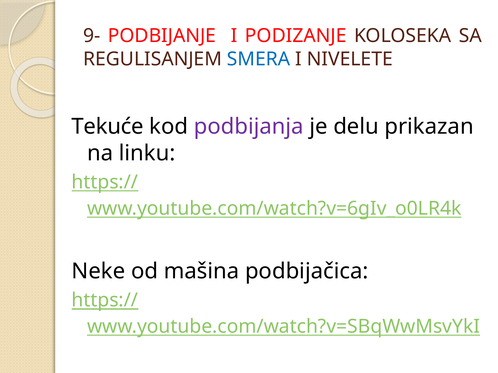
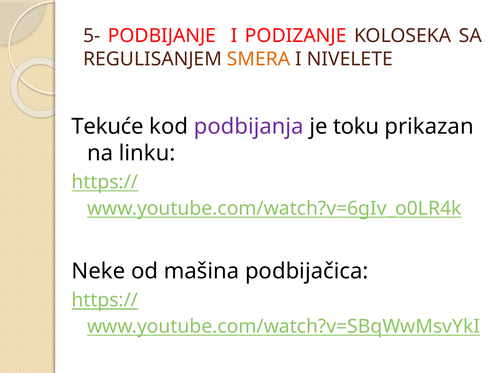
9-: 9- -> 5- (92, 36)
SMERA colour: blue -> orange (259, 59)
delu: delu -> toku (356, 127)
